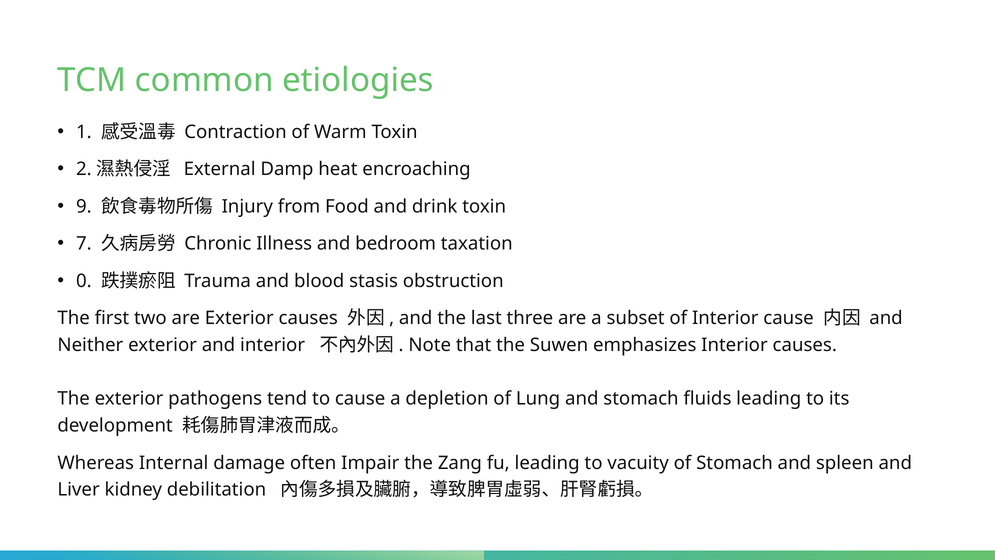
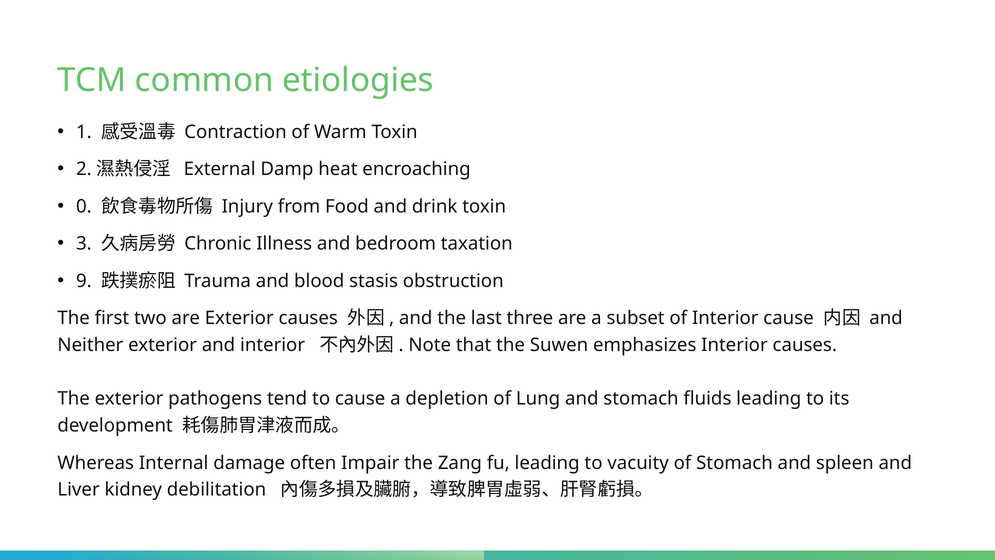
9: 9 -> 0 (84, 206)
7: 7 -> 3 (84, 244)
0: 0 -> 9 (84, 281)
